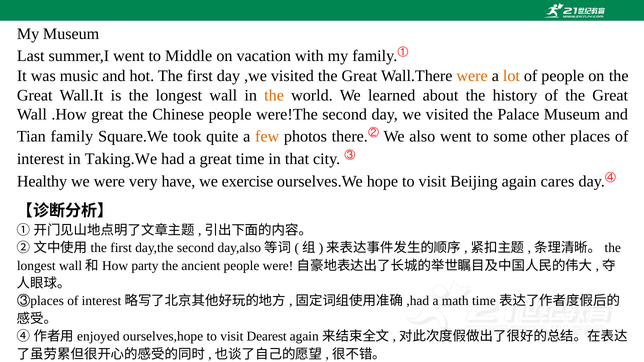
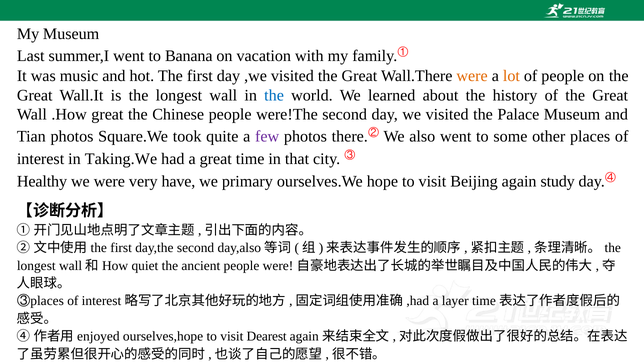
Middle: Middle -> Banana (189, 56)
the colour: orange -> blue (274, 95)
Tian family: family -> photos (72, 137)
few colour: orange -> purple (267, 137)
exercise: exercise -> primary (247, 182)
cares: cares -> study (558, 182)
party: party -> quiet (145, 266)
math: math -> layer (455, 301)
